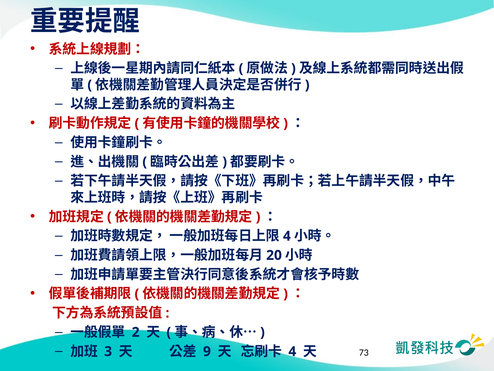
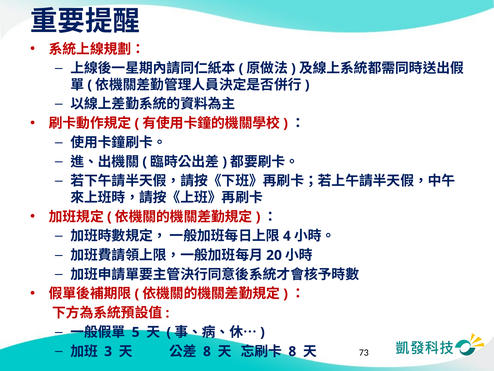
2: 2 -> 5 (136, 332)
9: 9 -> 8 (207, 351)
4: 4 -> 8 (292, 351)
